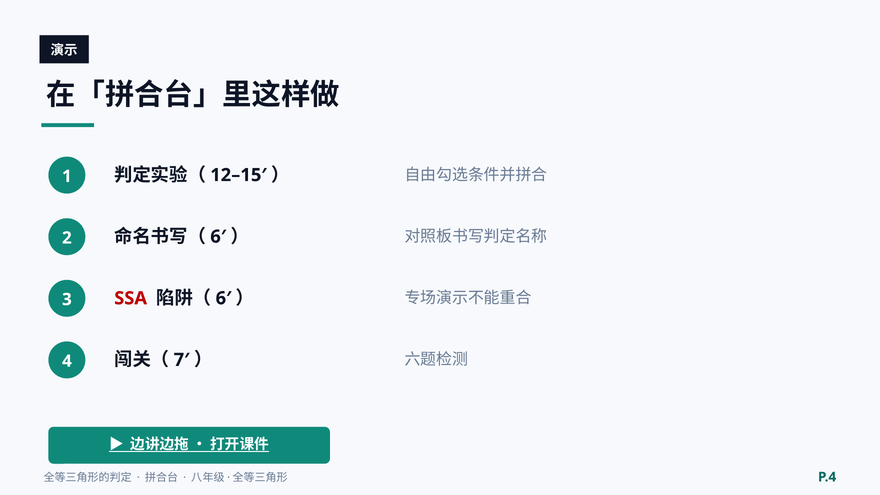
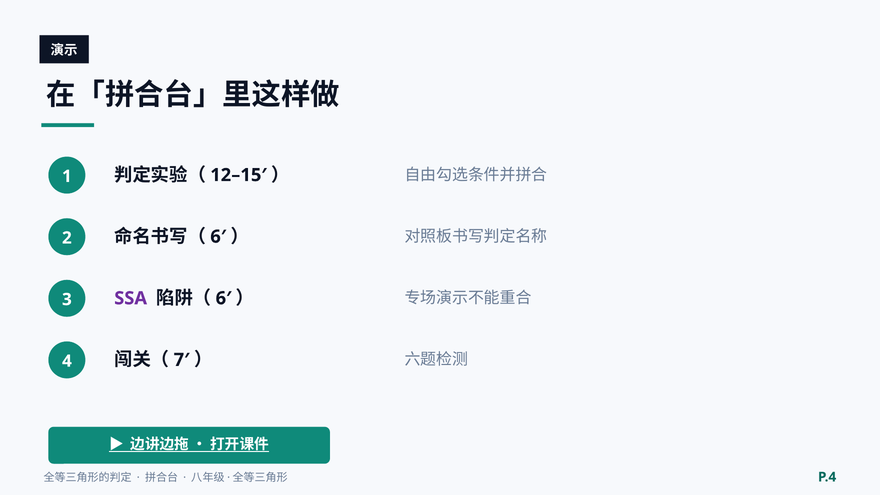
SSA colour: red -> purple (131, 298)
